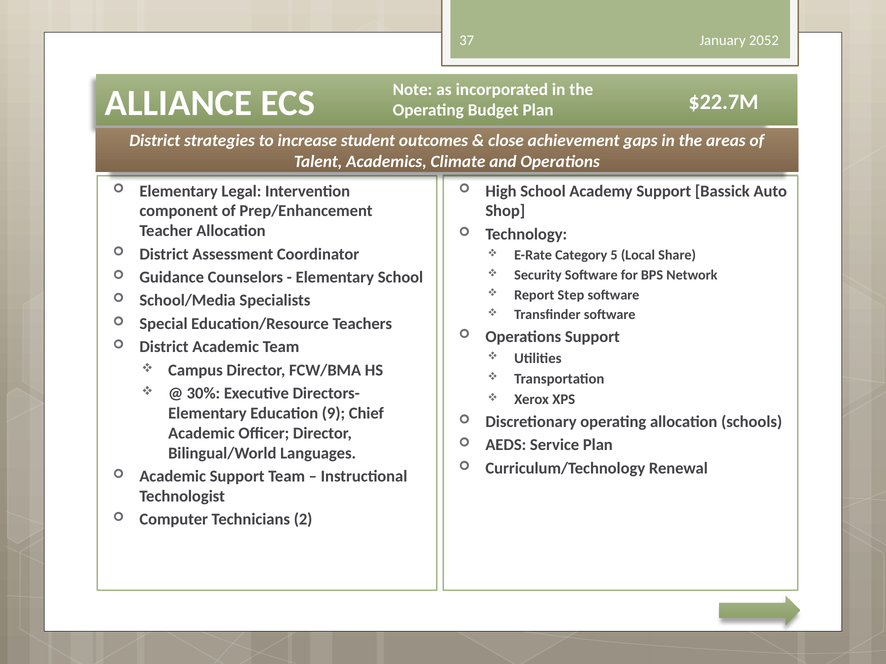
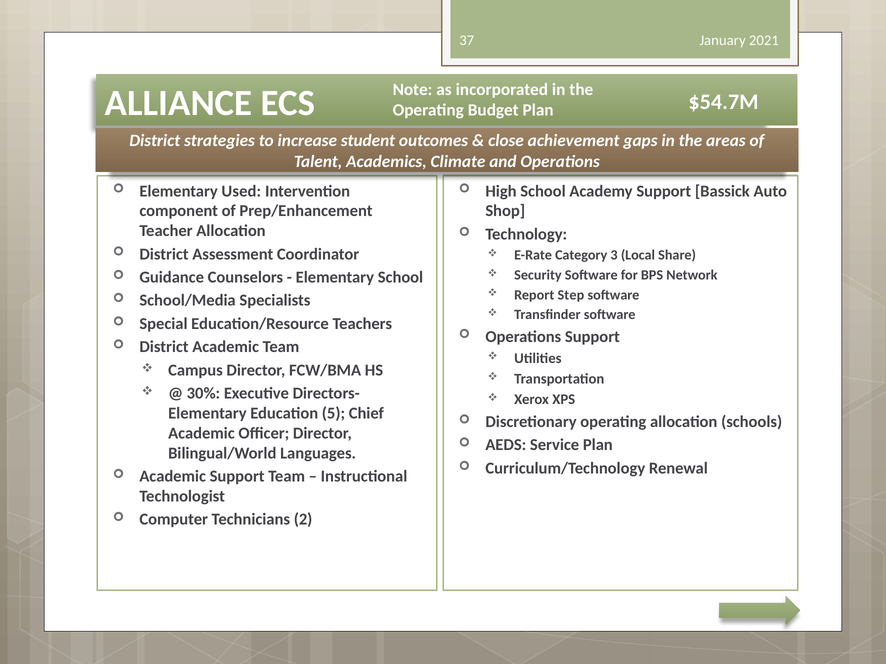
2052: 2052 -> 2021 (764, 40)
$22.7M: $22.7M -> $54.7M (724, 102)
Legal: Legal -> Used (241, 191)
5: 5 -> 3 (614, 255)
9: 9 -> 5 (333, 414)
